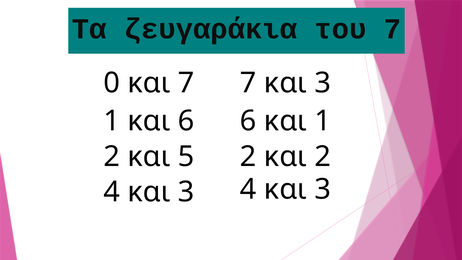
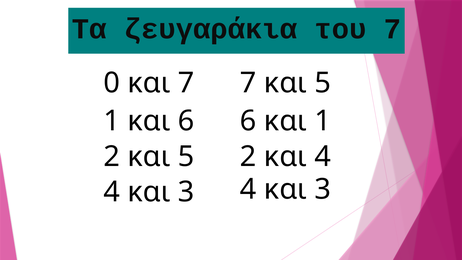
7 και 3: 3 -> 5 (323, 83)
και 2: 2 -> 4 (323, 157)
